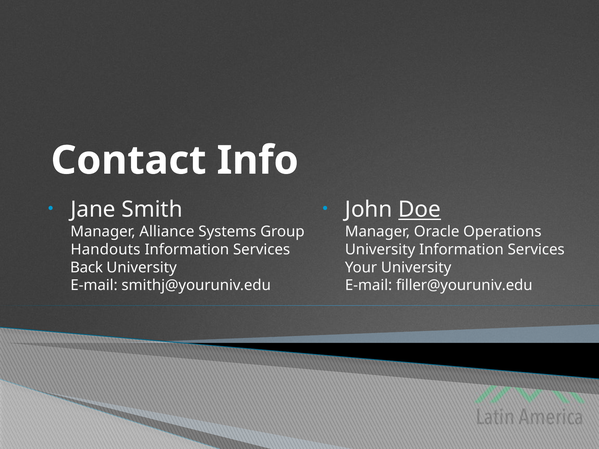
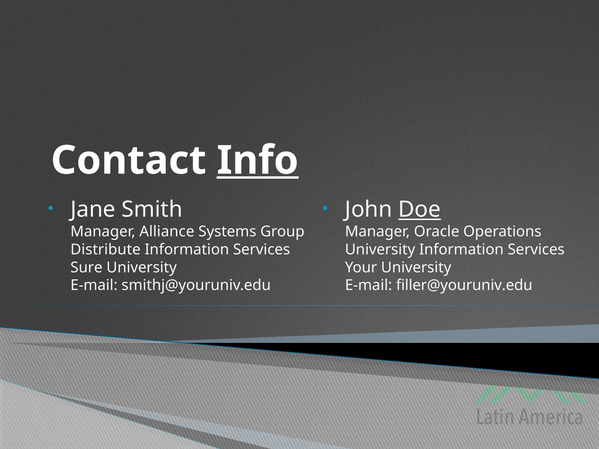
Info underline: none -> present (258, 161)
Handouts: Handouts -> Distribute (106, 250)
Back: Back -> Sure (86, 268)
